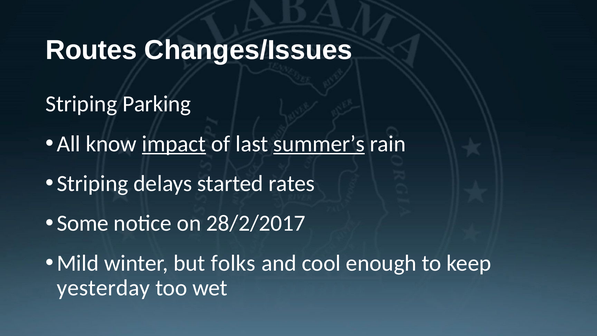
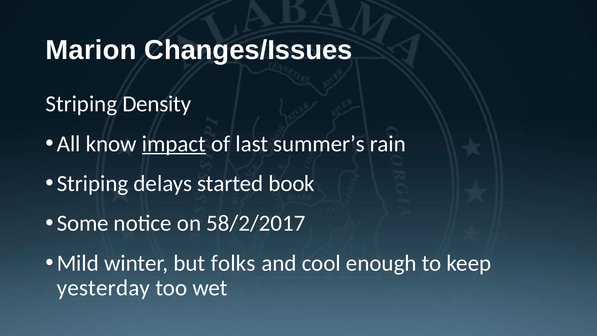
Routes: Routes -> Marion (91, 50)
Parking: Parking -> Density (157, 104)
summer’s underline: present -> none (319, 144)
rates: rates -> book (292, 183)
28/2/2017: 28/2/2017 -> 58/2/2017 (256, 223)
